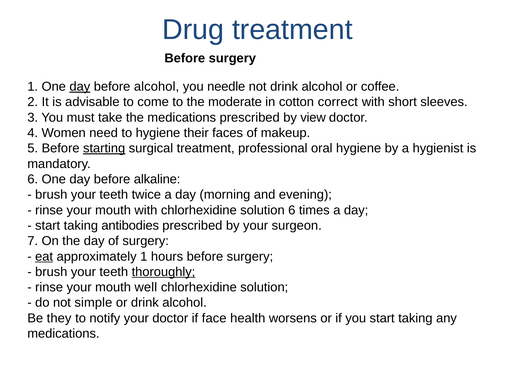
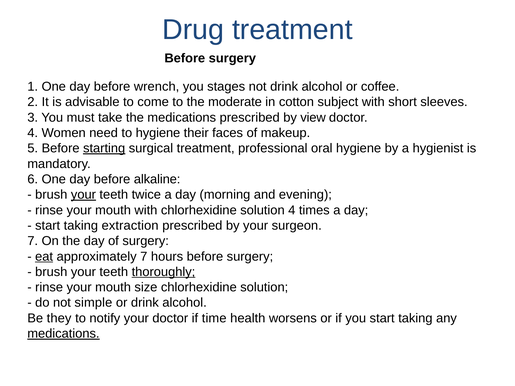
day underline: present -> none (80, 87)
before alcohol: alcohol -> wrench (157, 87)
needle: needle -> stages (226, 87)
correct: correct -> subject (338, 102)
your underline: none -> present (83, 195)
solution 6: 6 -> 4 (292, 210)
antibodies: antibodies -> extraction (130, 226)
approximately 1: 1 -> 7 (144, 257)
well: well -> size (146, 287)
face: face -> time (214, 318)
medications underline: none -> present (63, 334)
